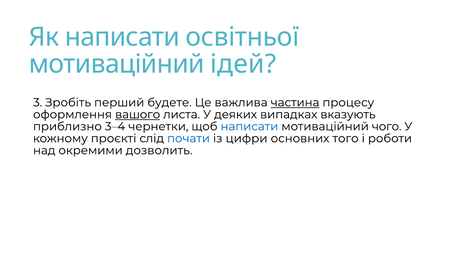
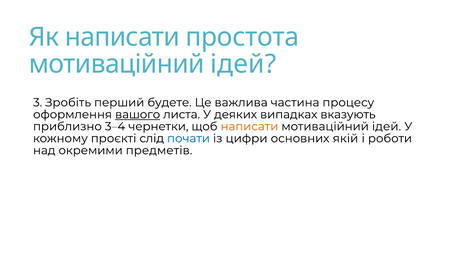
освітньої: освітньої -> простота (242, 37)
частина underline: present -> none (295, 102)
написати colour: blue -> orange (249, 126)
чого: чого -> ідей (387, 126)
того: того -> якій (345, 138)
дозволить: дозволить -> предметів (159, 150)
